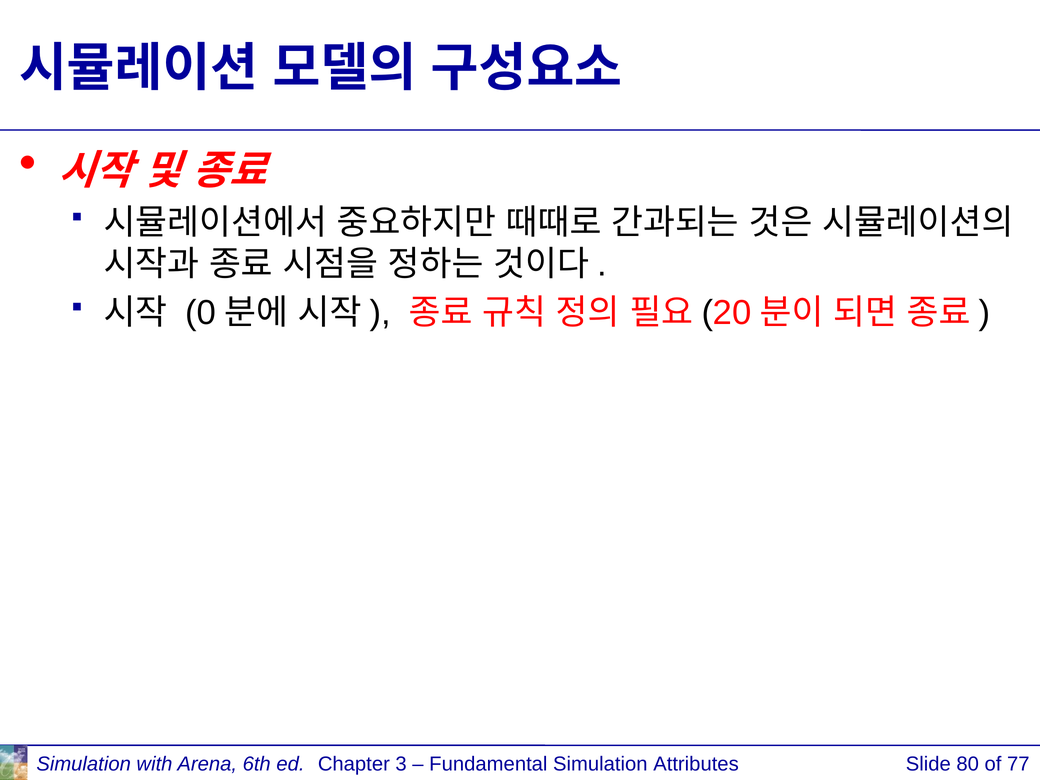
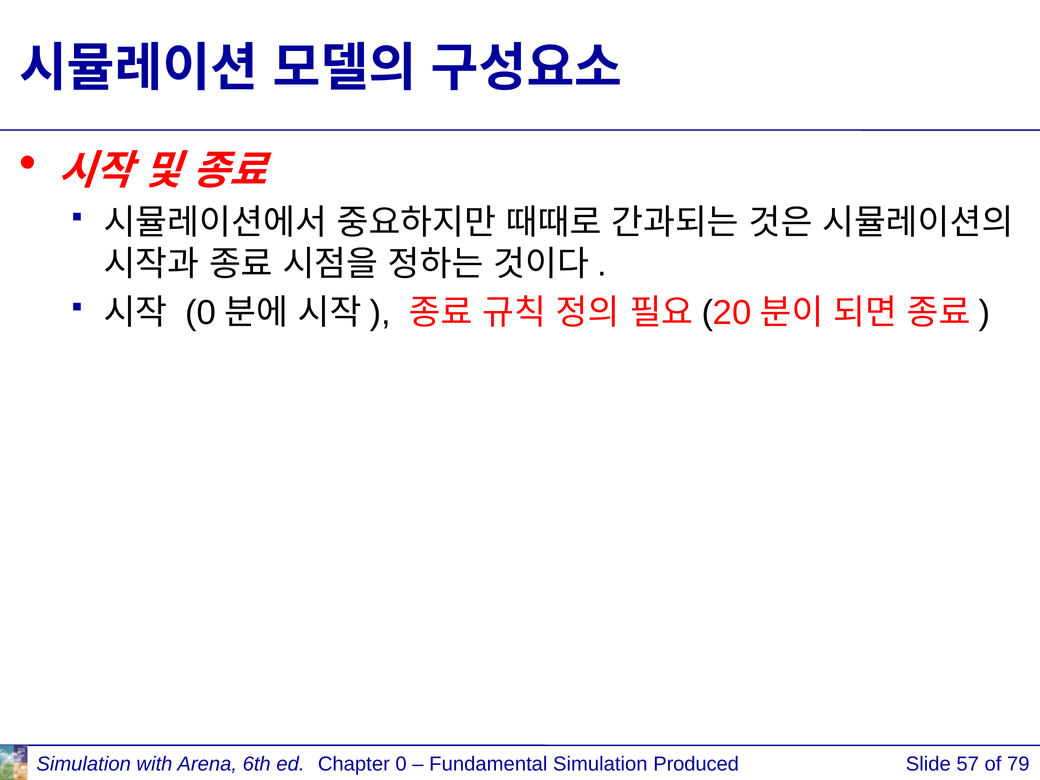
3: 3 -> 0 (401, 764)
Attributes: Attributes -> Produced (696, 764)
80: 80 -> 57 (968, 764)
77: 77 -> 79 (1018, 764)
